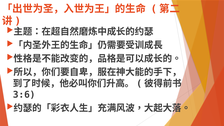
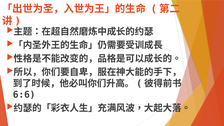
3:6: 3:6 -> 6:6 (24, 95)
